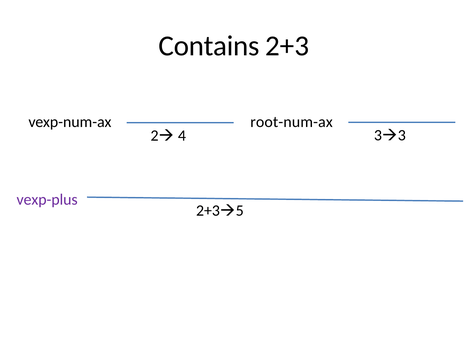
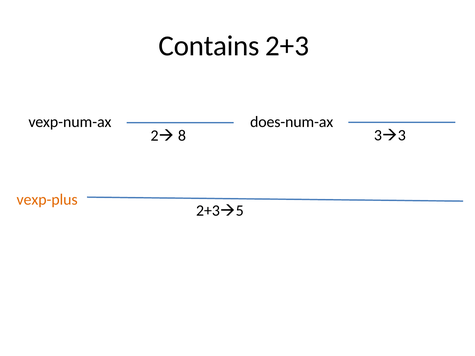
root-num-ax: root-num-ax -> does-num-ax (292, 122)
4: 4 -> 8 (182, 136)
vexp-plus colour: purple -> orange (47, 200)
